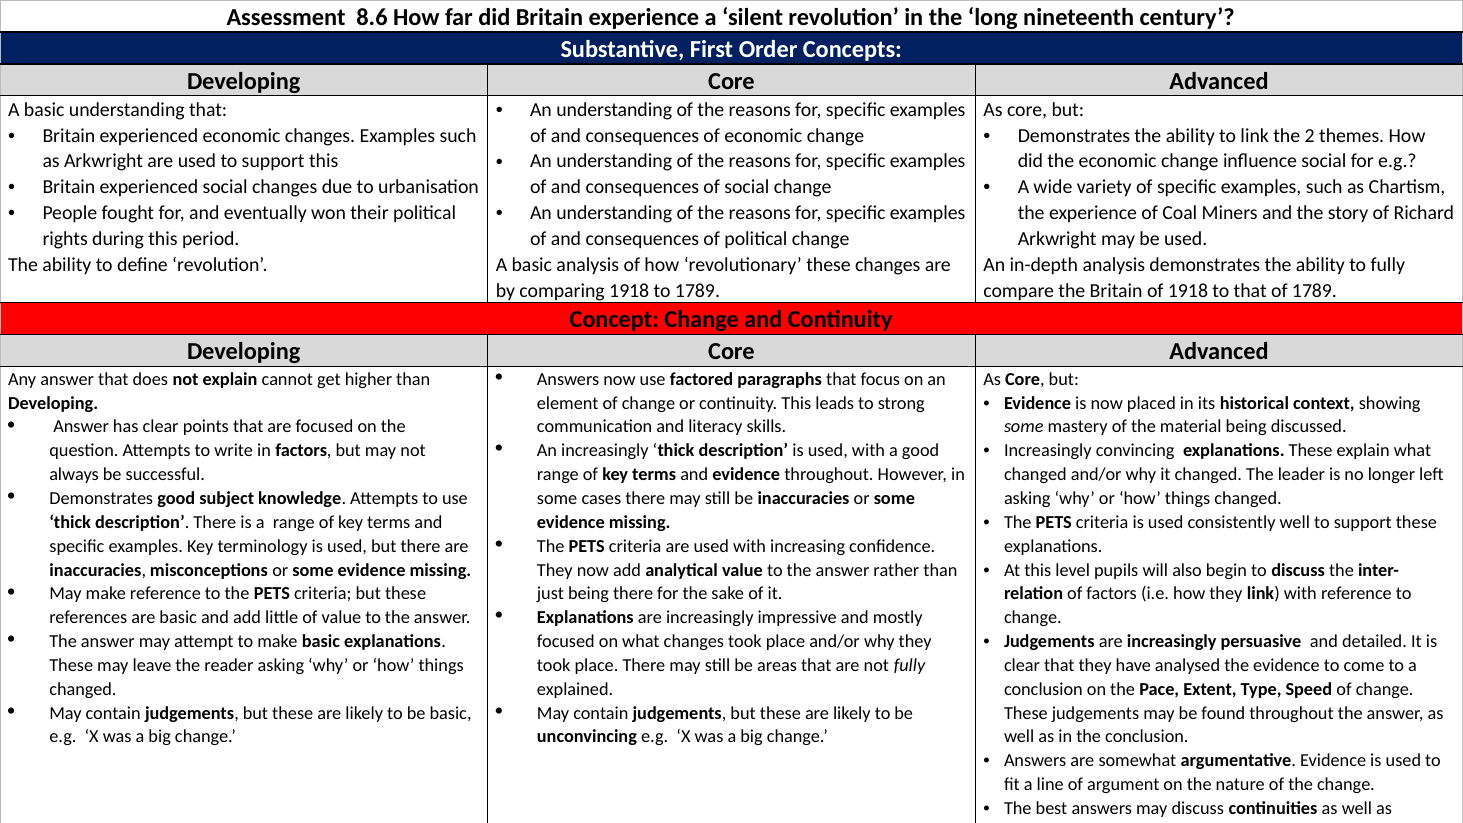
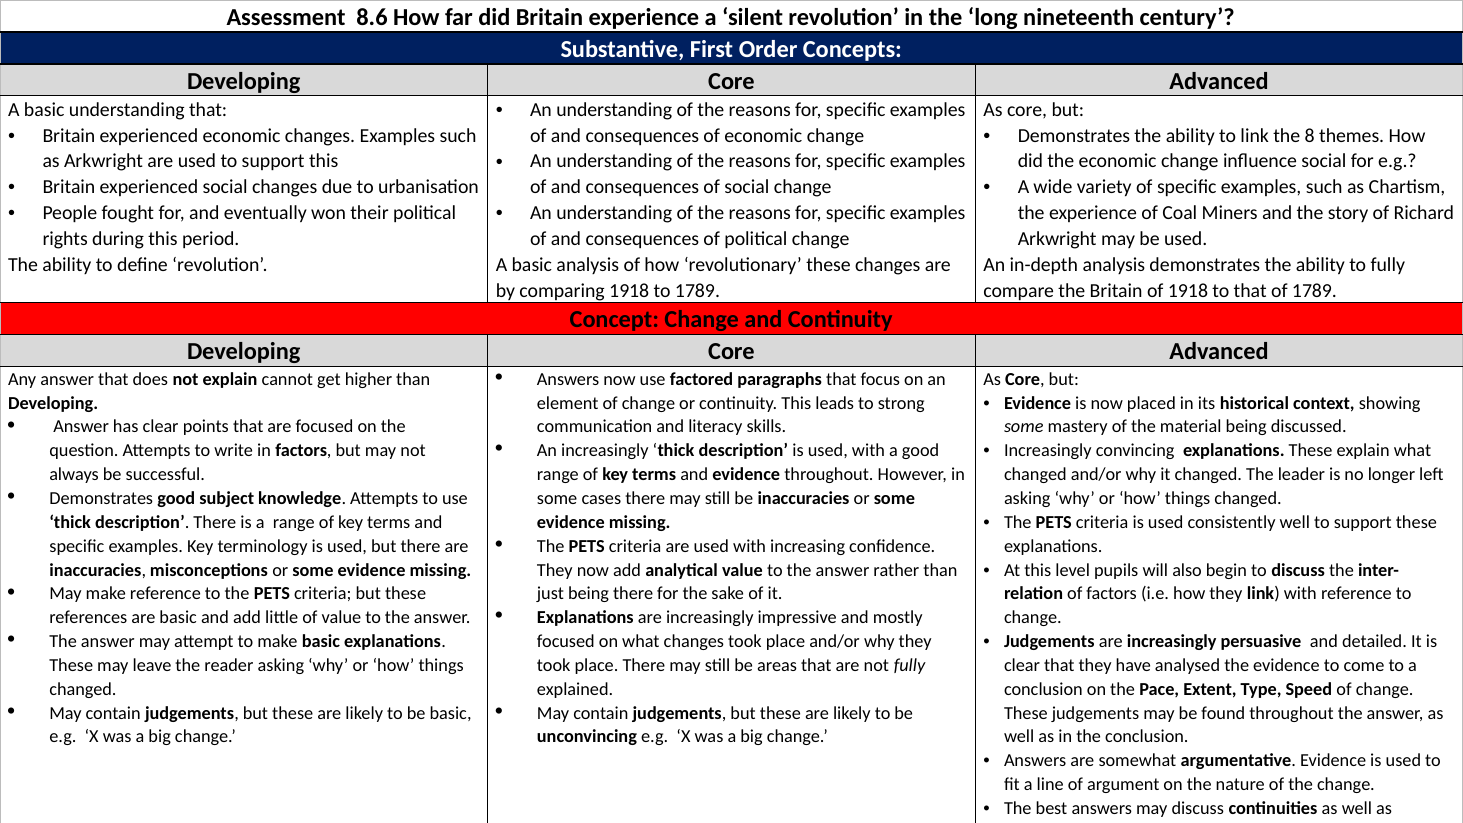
2: 2 -> 8 (1310, 136)
